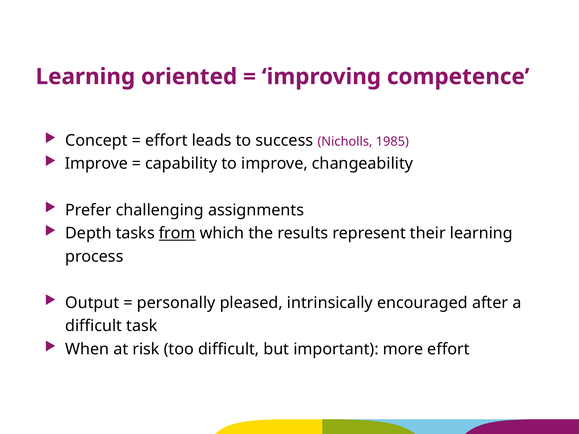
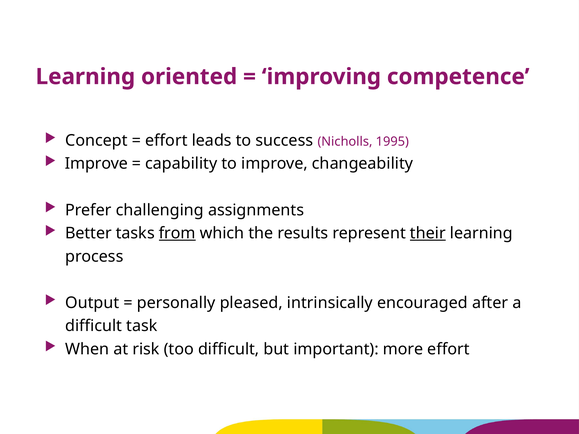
1985: 1985 -> 1995 (392, 142)
Depth: Depth -> Better (88, 233)
their underline: none -> present (428, 233)
